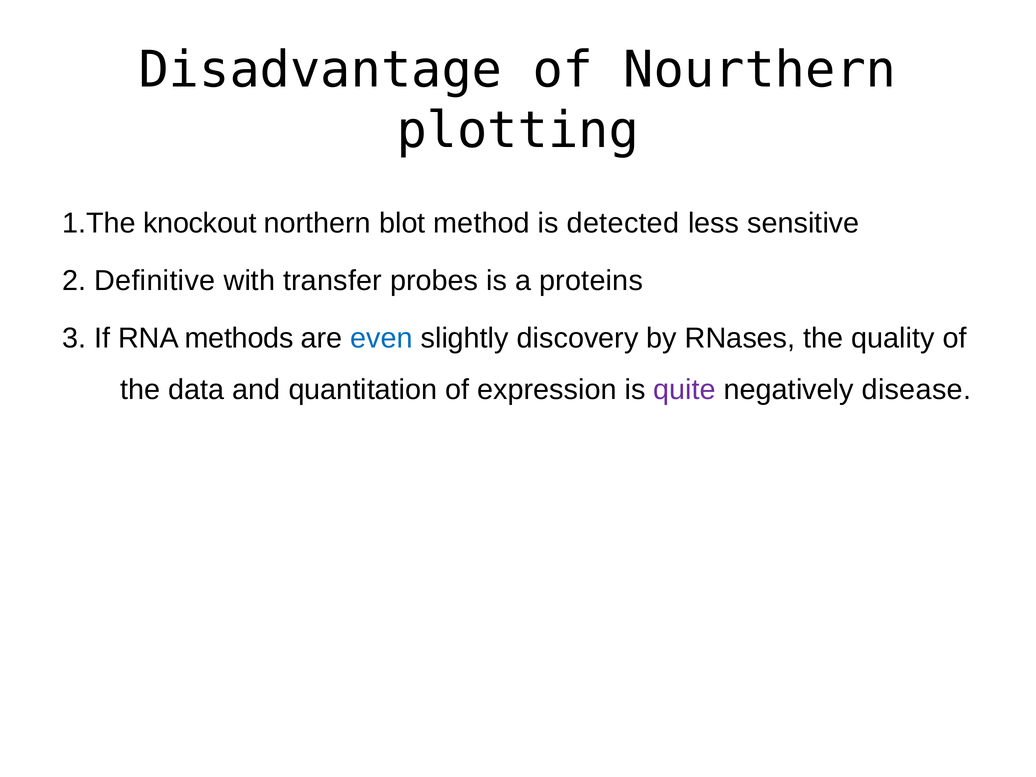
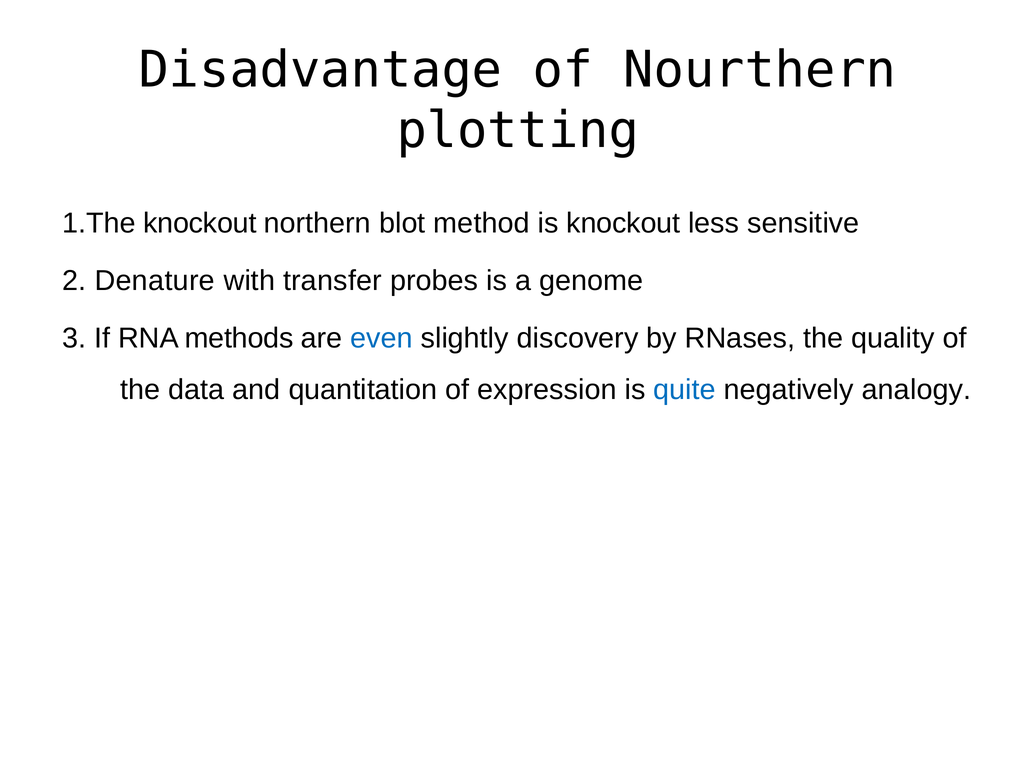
is detected: detected -> knockout (623, 223)
Definitive: Definitive -> Denature (155, 281)
proteins: proteins -> genome (591, 281)
quite colour: purple -> blue (685, 390)
disease: disease -> analogy (916, 390)
